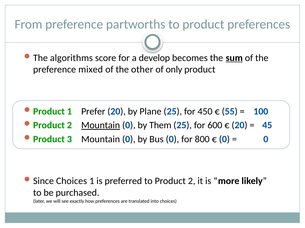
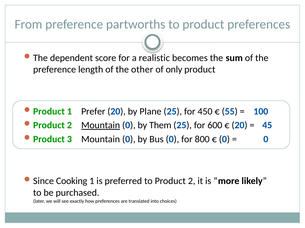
algorithms: algorithms -> dependent (71, 58)
develop: develop -> realistic (154, 58)
sum underline: present -> none (234, 58)
mixed: mixed -> length (91, 70)
Choices: Choices -> Cooking (72, 182)
